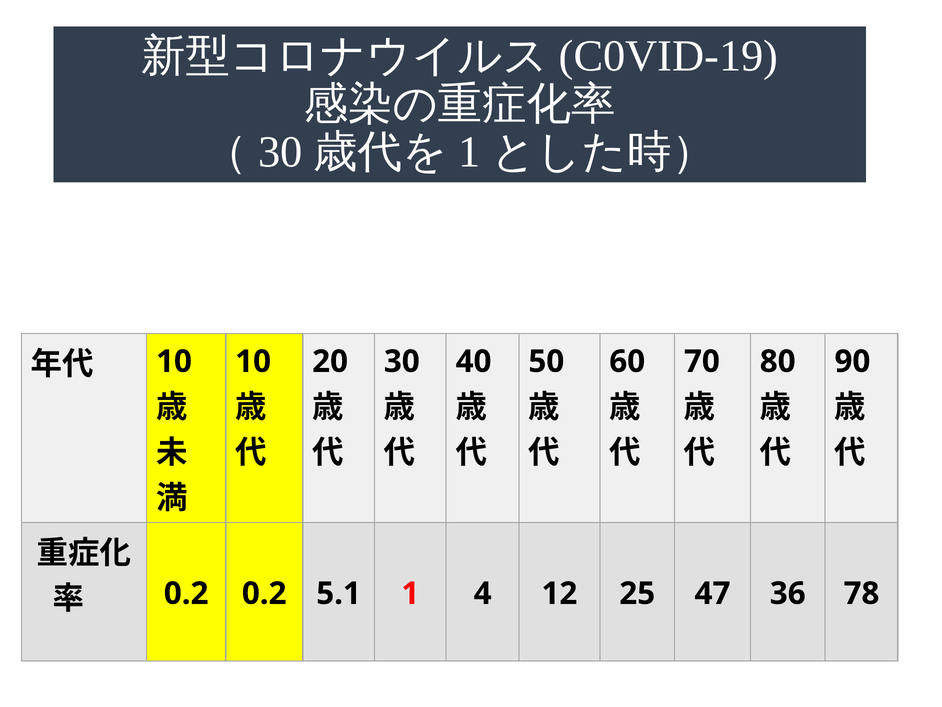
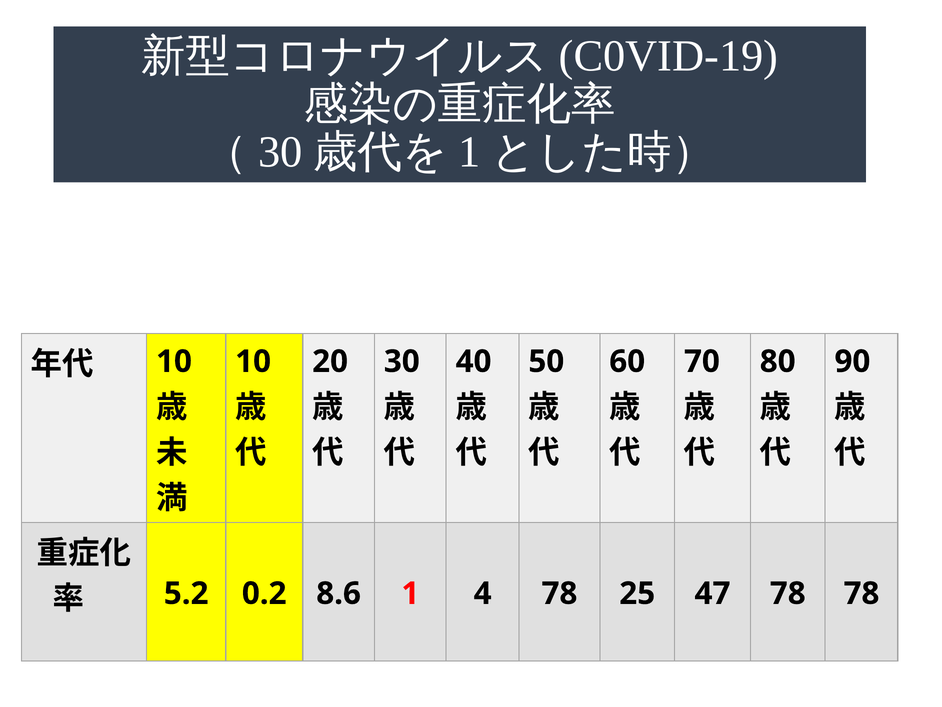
0.2: 0.2 -> 5.2 (186, 593)
5.1: 5.1 -> 8.6 (339, 593)
4 12: 12 -> 78 (559, 593)
47 36: 36 -> 78 (788, 593)
